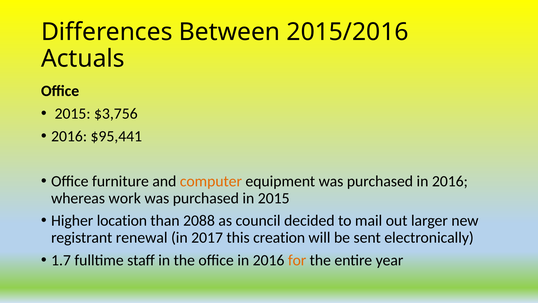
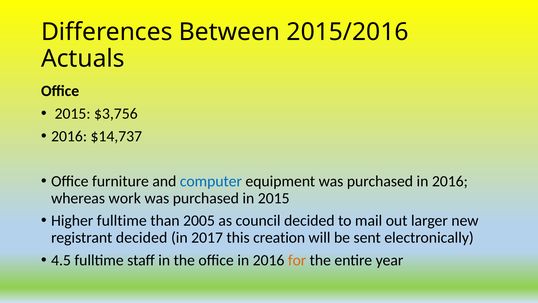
$95,441: $95,441 -> $14,737 (116, 136)
computer colour: orange -> blue (211, 181)
Higher location: location -> fulltime (122, 220)
2088: 2088 -> 2005 (199, 220)
registrant renewal: renewal -> decided (142, 237)
1.7: 1.7 -> 4.5 (61, 260)
